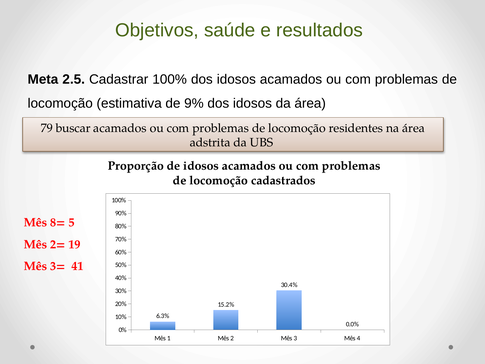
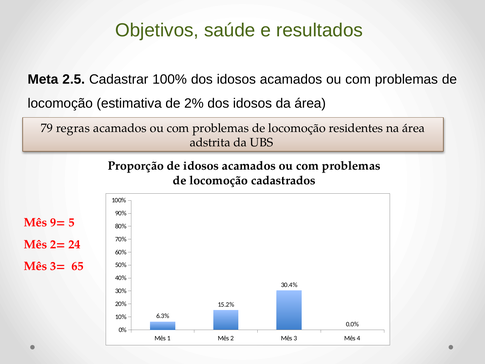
9%: 9% -> 2% (194, 103)
buscar: buscar -> regras (73, 128)
8=: 8= -> 9= (58, 222)
19: 19 -> 24 (75, 244)
41: 41 -> 65 (78, 266)
